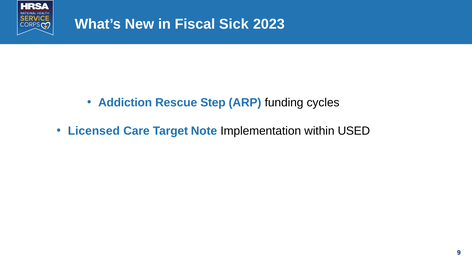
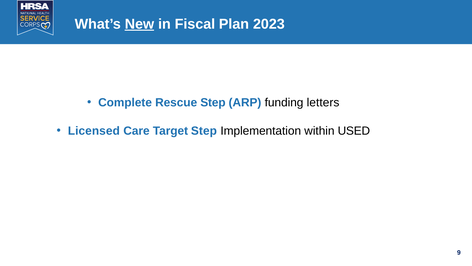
New underline: none -> present (139, 24)
Sick: Sick -> Plan (234, 24)
Addiction: Addiction -> Complete (125, 102)
cycles: cycles -> letters (323, 102)
Target Note: Note -> Step (204, 131)
